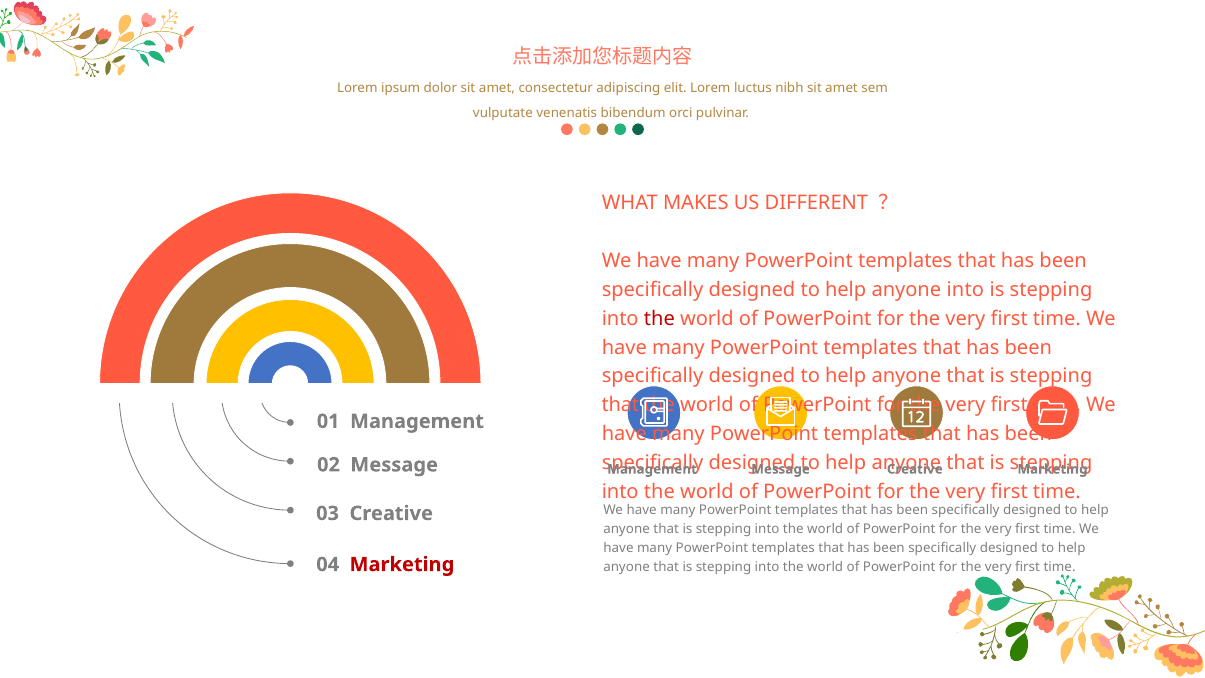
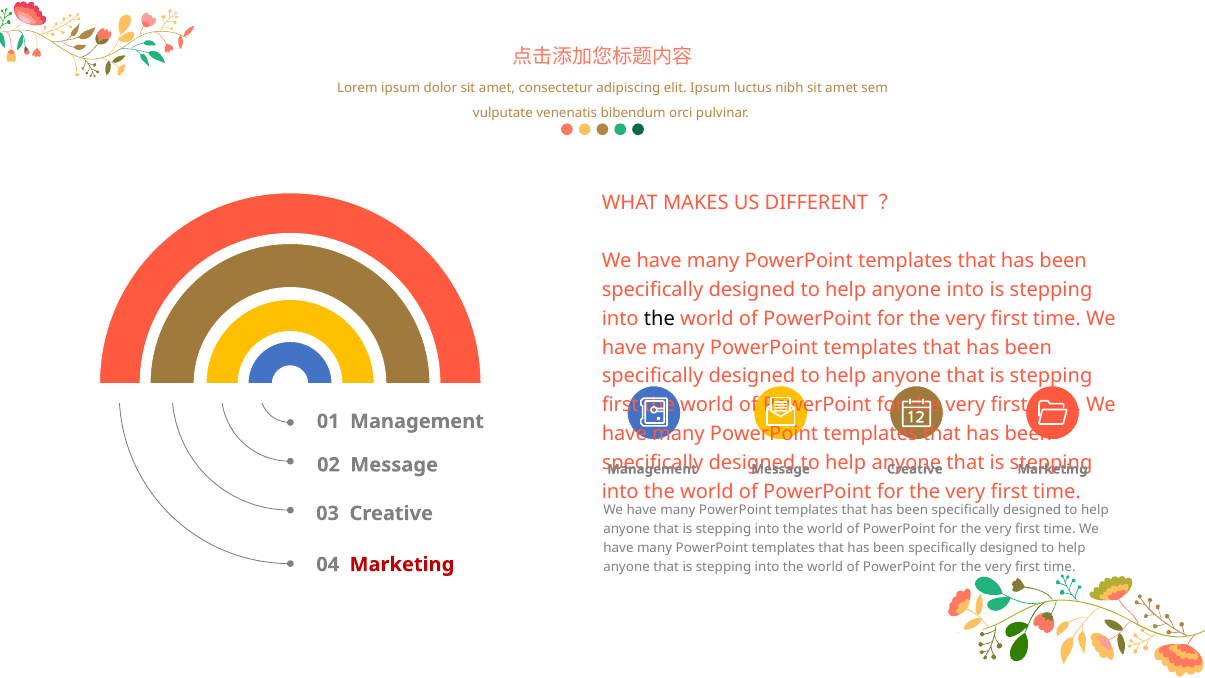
elit Lorem: Lorem -> Ipsum (710, 89)
the colour: red -> black (659, 318)
that: that -> first (620, 405)
